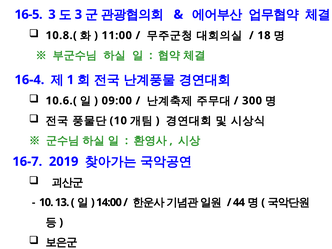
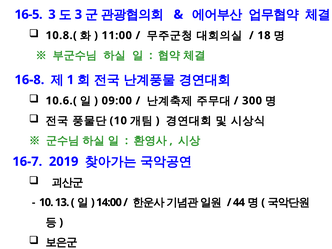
16-4: 16-4 -> 16-8 (29, 80)
